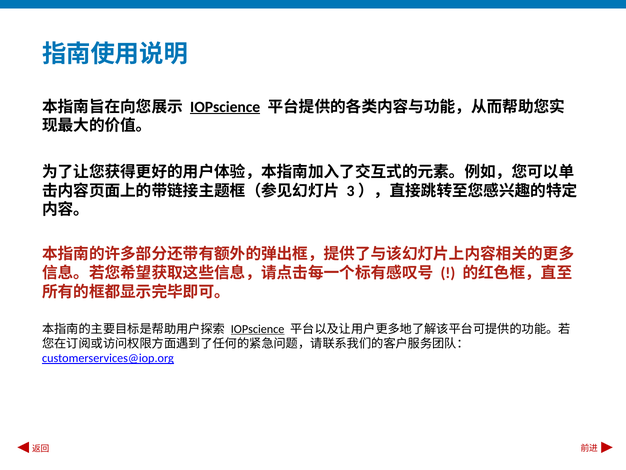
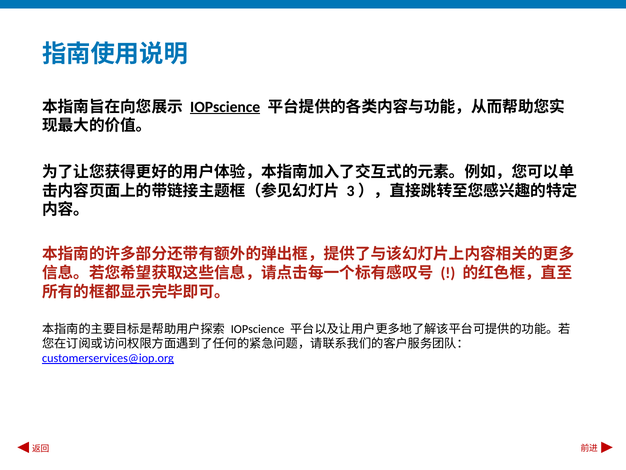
IOPscience underline: present -> none (258, 329)
